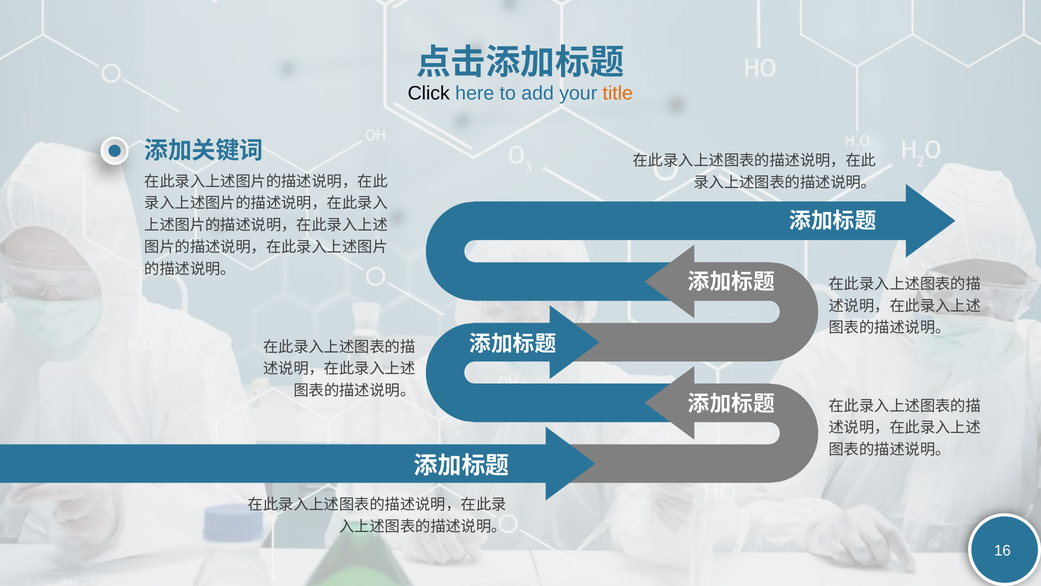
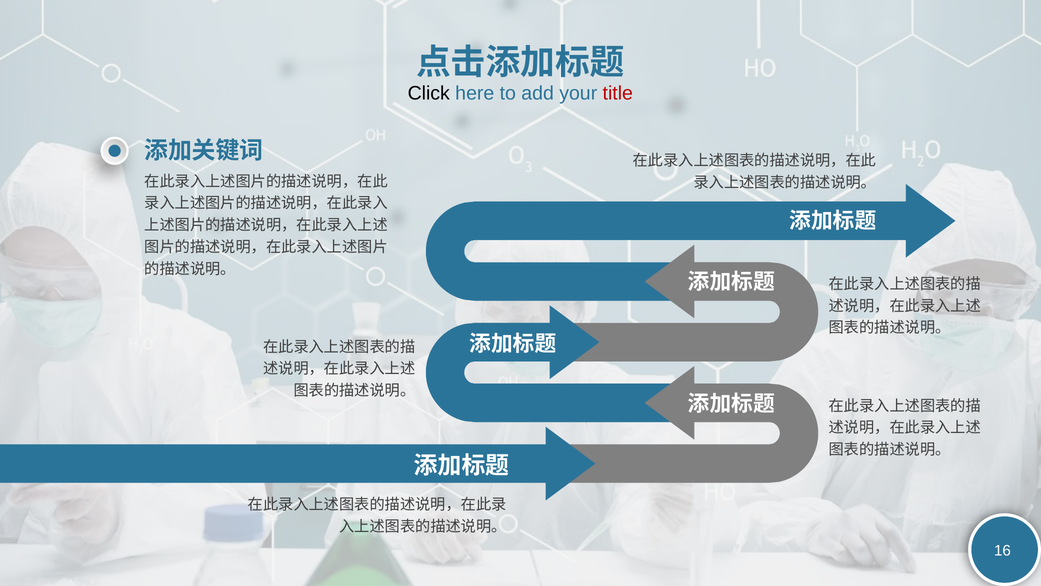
title colour: orange -> red (618, 93)
